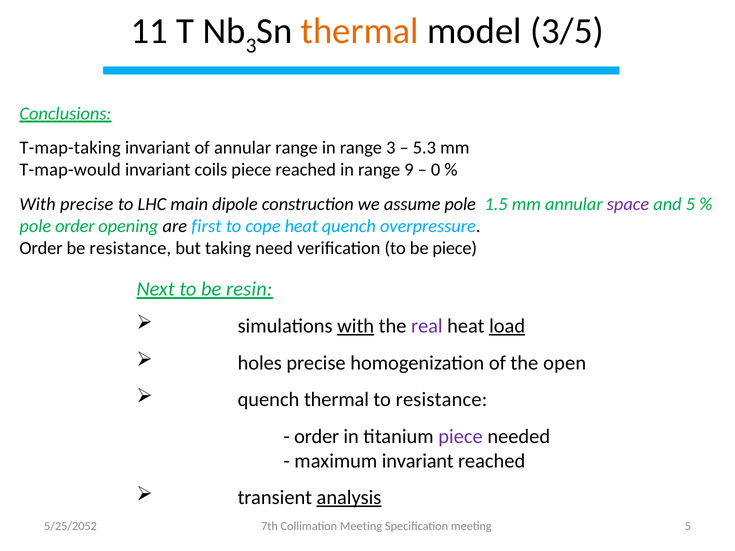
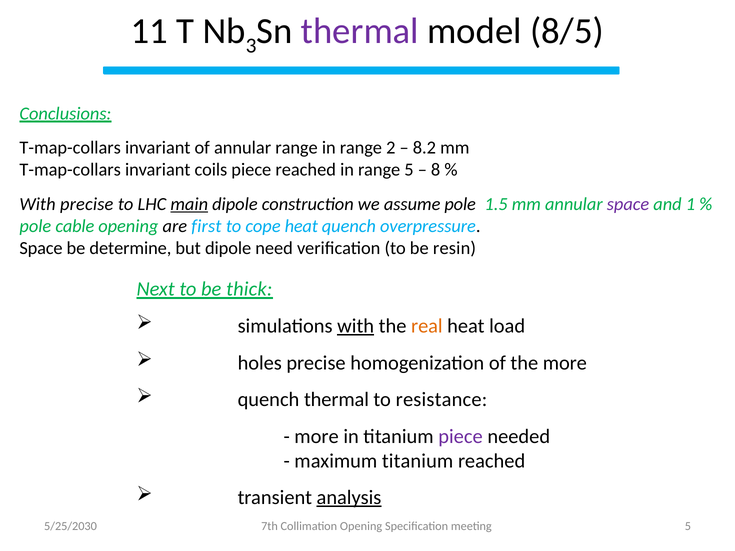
thermal colour: orange -> purple (360, 31)
3/5: 3/5 -> 8/5 (567, 31)
T-map-taking: T-map-taking -> T-map-collars (70, 148)
range 3: 3 -> 2 (391, 148)
5.3: 5.3 -> 8.2 (424, 148)
T-map-would: T-map-would -> T-map-collars (70, 170)
range 9: 9 -> 5 (409, 170)
0: 0 -> 8 (436, 170)
main underline: none -> present (189, 204)
and 5: 5 -> 1 (690, 204)
pole order: order -> cable (75, 226)
Order: Order -> Space (41, 248)
be resistance: resistance -> determine (130, 248)
but taking: taking -> dipole (228, 248)
be piece: piece -> resin (455, 248)
resin: resin -> thick (249, 289)
real colour: purple -> orange (427, 326)
load underline: present -> none (507, 326)
the open: open -> more (565, 363)
order: order -> more (317, 436)
maximum invariant: invariant -> titanium (418, 461)
5/25/2052: 5/25/2052 -> 5/25/2030 (70, 526)
Collimation Meeting: Meeting -> Opening (361, 526)
